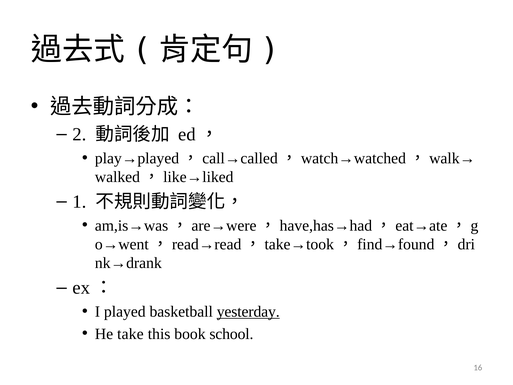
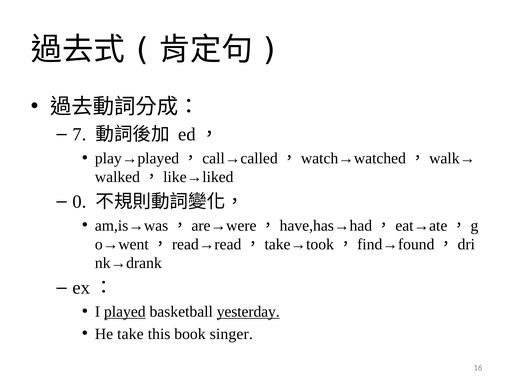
2: 2 -> 7 (79, 134)
1: 1 -> 0 (79, 202)
played underline: none -> present (125, 311)
school: school -> singer (231, 334)
